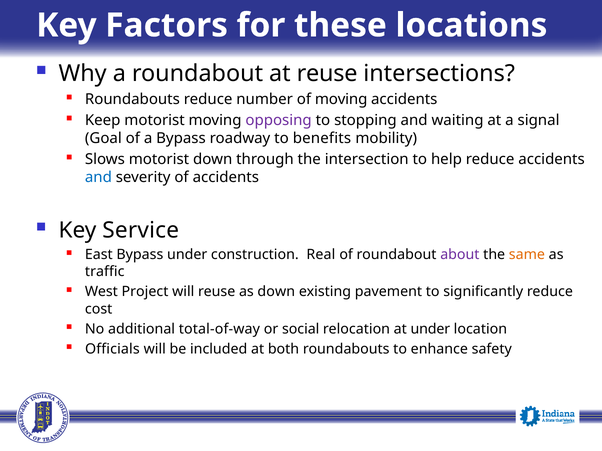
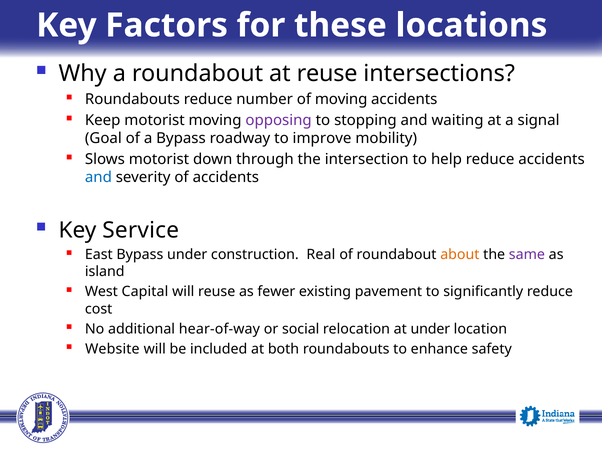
benefits: benefits -> improve (322, 138)
about colour: purple -> orange (460, 255)
same colour: orange -> purple (527, 255)
traffic: traffic -> island (105, 272)
Project: Project -> Capital (145, 292)
as down: down -> fewer (276, 292)
total-of-way: total-of-way -> hear-of-way (219, 329)
Officials: Officials -> Website (112, 349)
